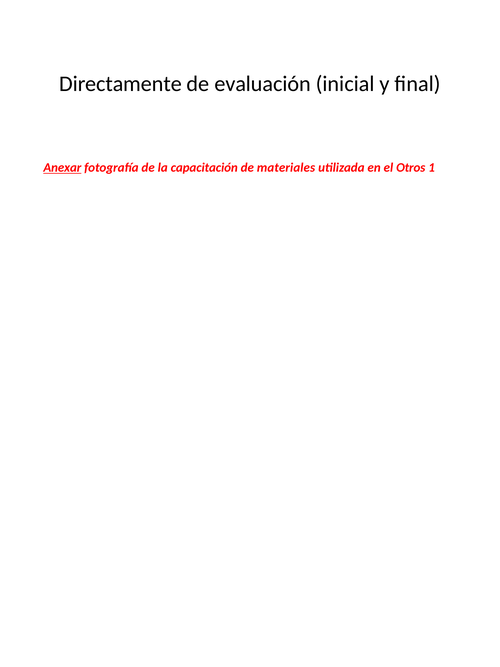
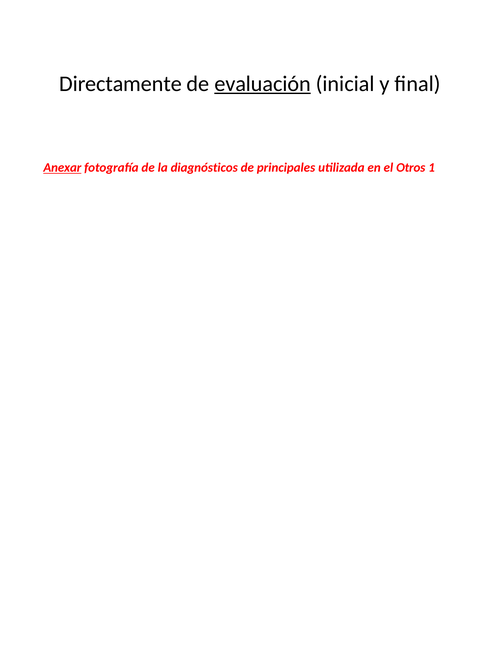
evaluación underline: none -> present (263, 84)
capacitación: capacitación -> diagnósticos (204, 168)
materiales: materiales -> principales (286, 168)
